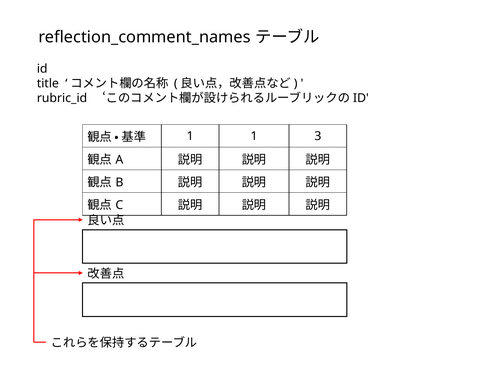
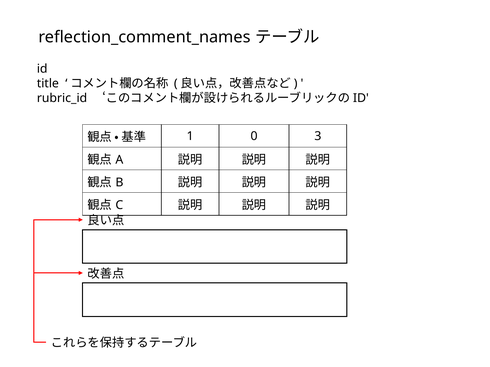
1 1: 1 -> 0 (254, 136)
